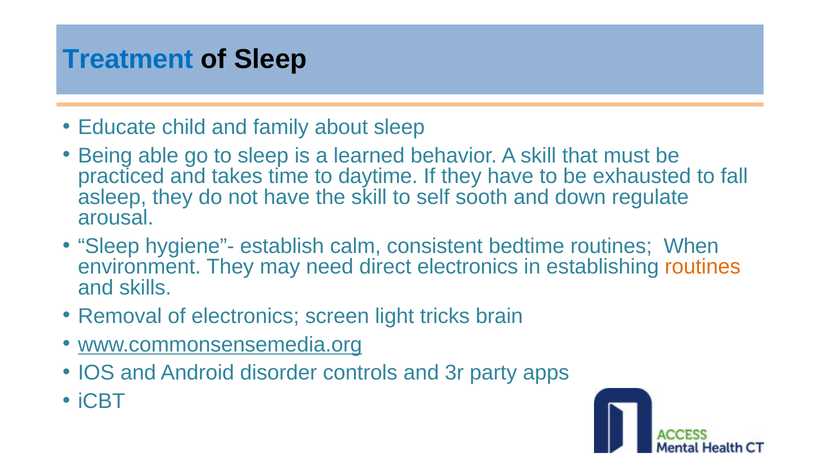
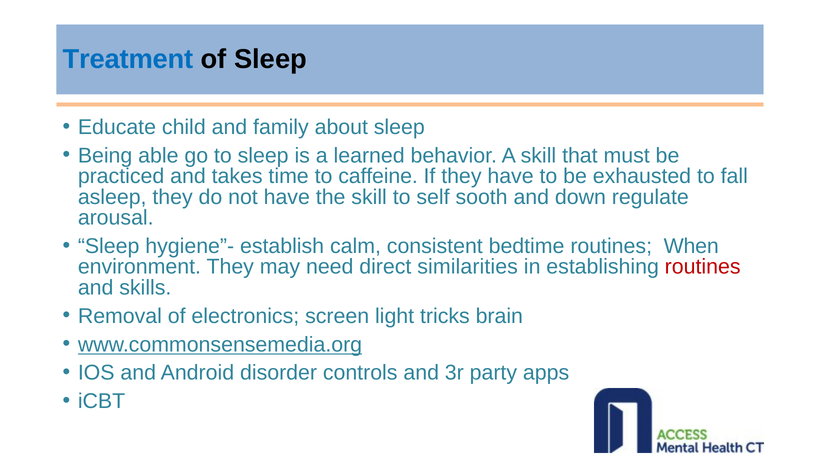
daytime: daytime -> caffeine (378, 176)
direct electronics: electronics -> similarities (468, 267)
routines colour: orange -> red (703, 267)
